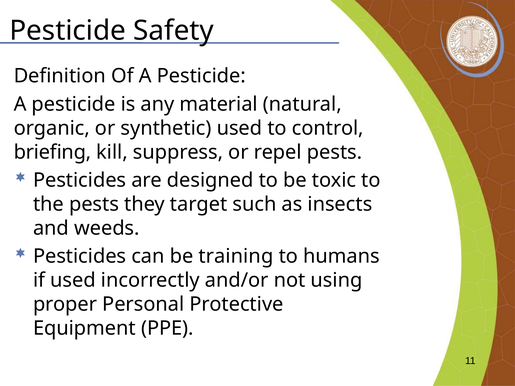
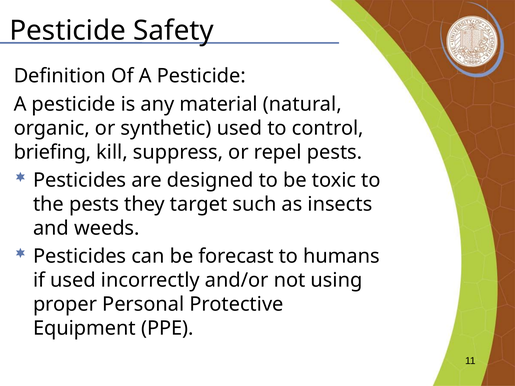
training: training -> forecast (236, 256)
